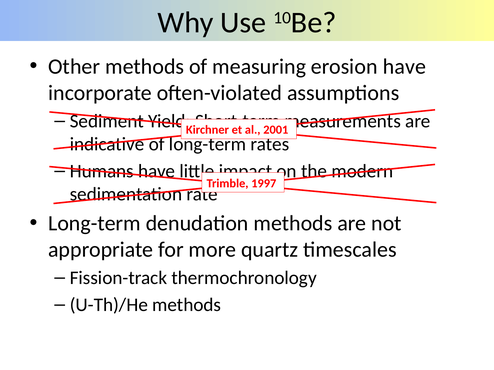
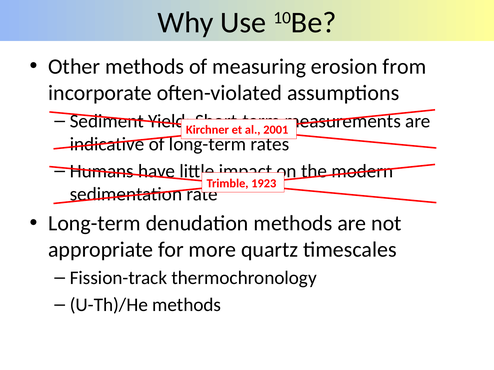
erosion have: have -> from (404, 67)
1997: 1997 -> 1923 (264, 184)
